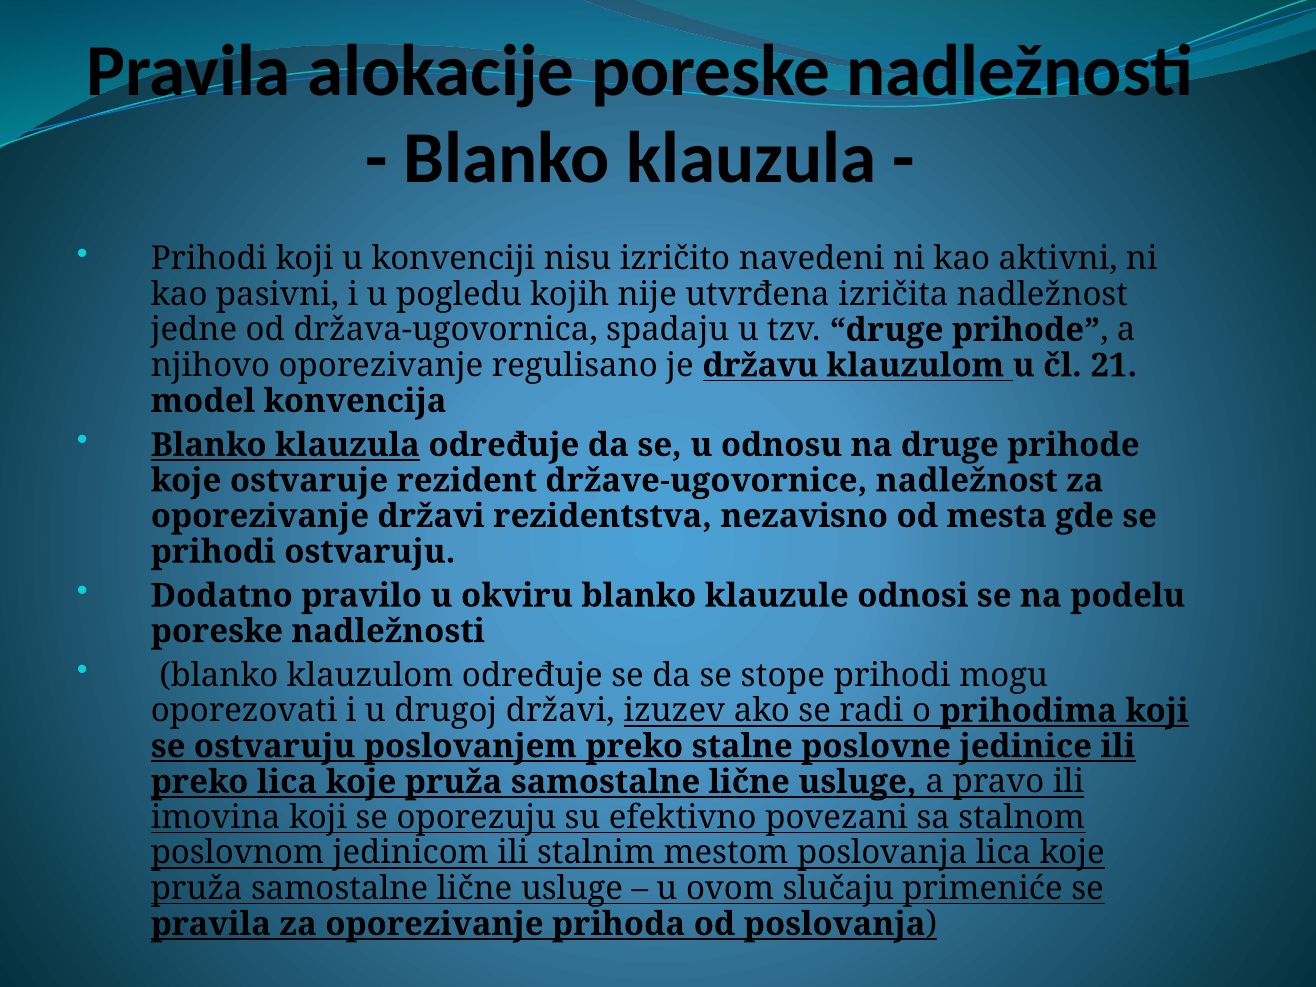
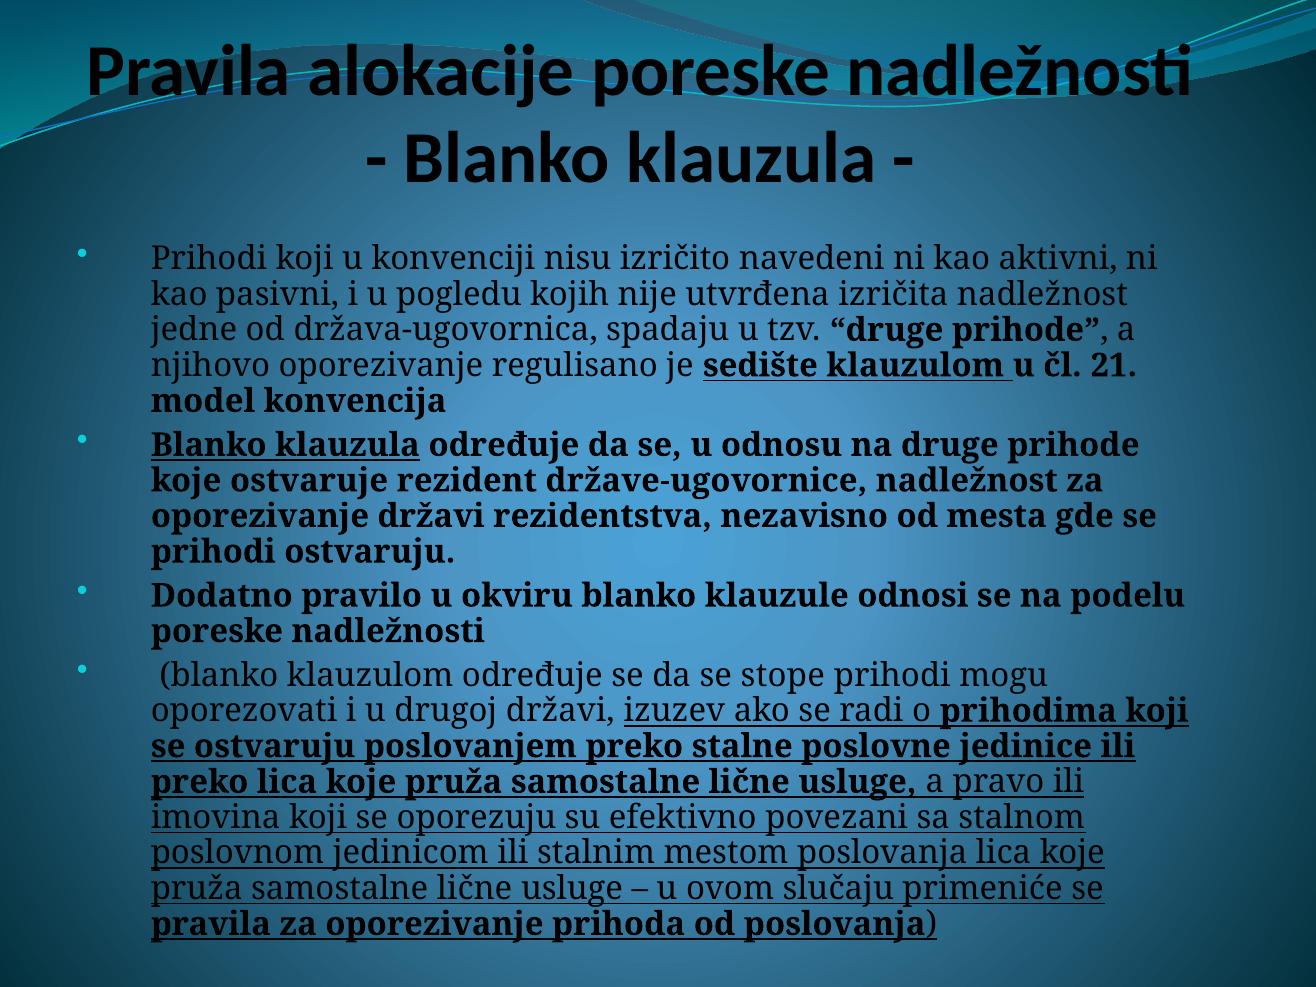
državu: državu -> sedište (760, 365)
